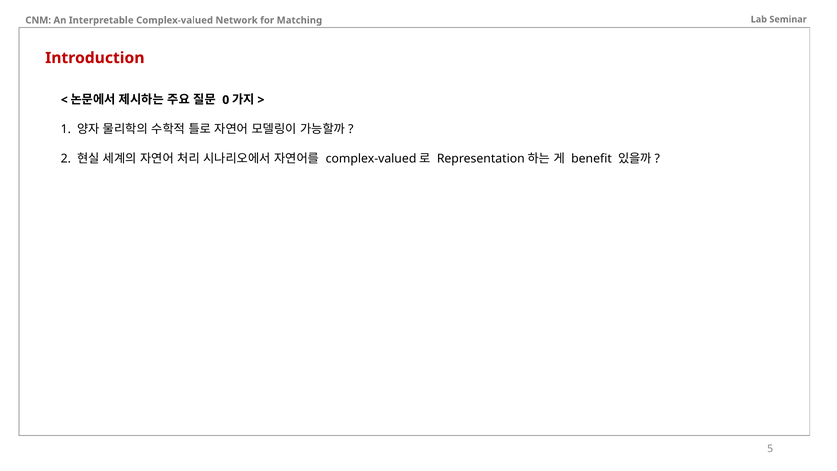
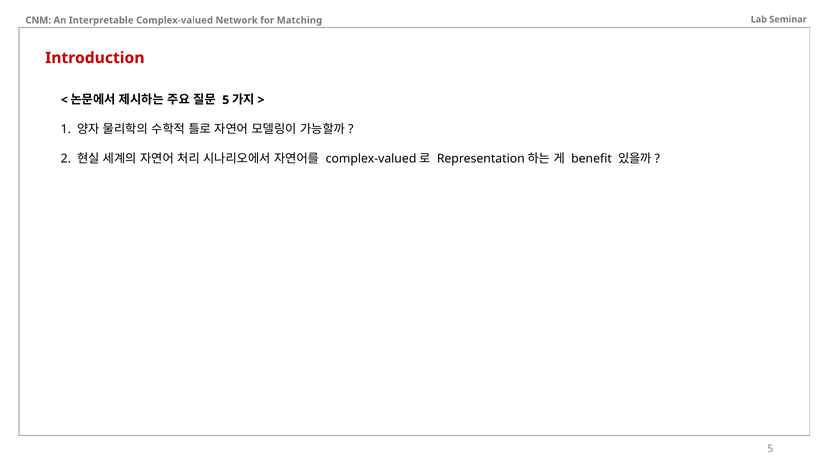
0: 0 -> 5 (226, 100)
